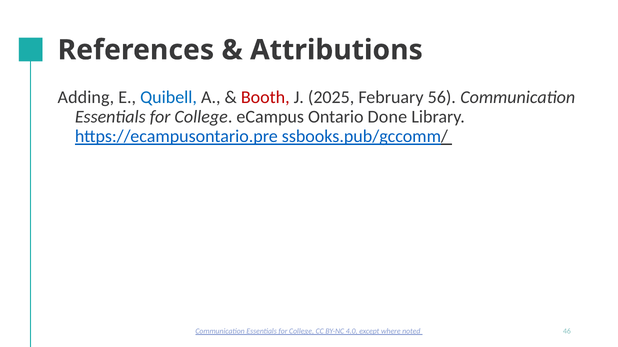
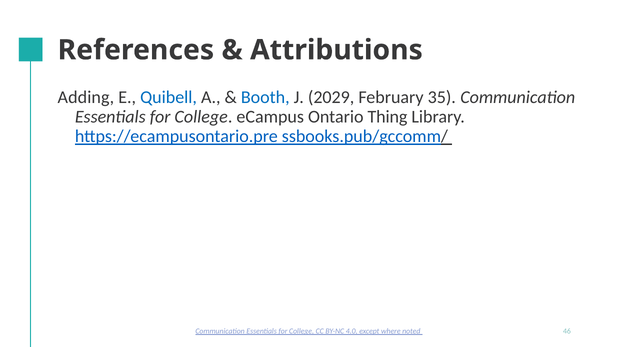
Booth colour: red -> blue (265, 98)
2025: 2025 -> 2029 (331, 98)
56: 56 -> 35 (442, 98)
Done: Done -> Thing (388, 117)
